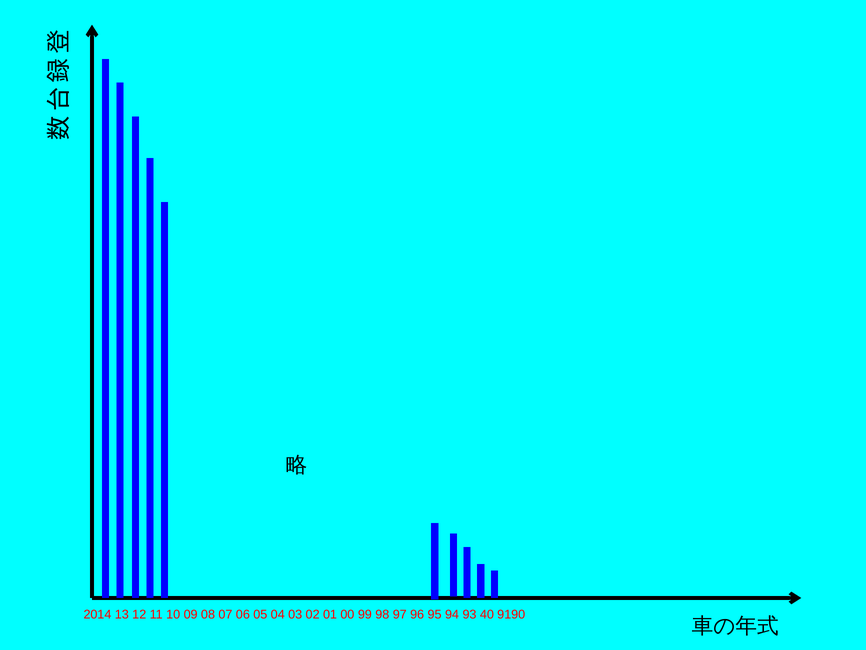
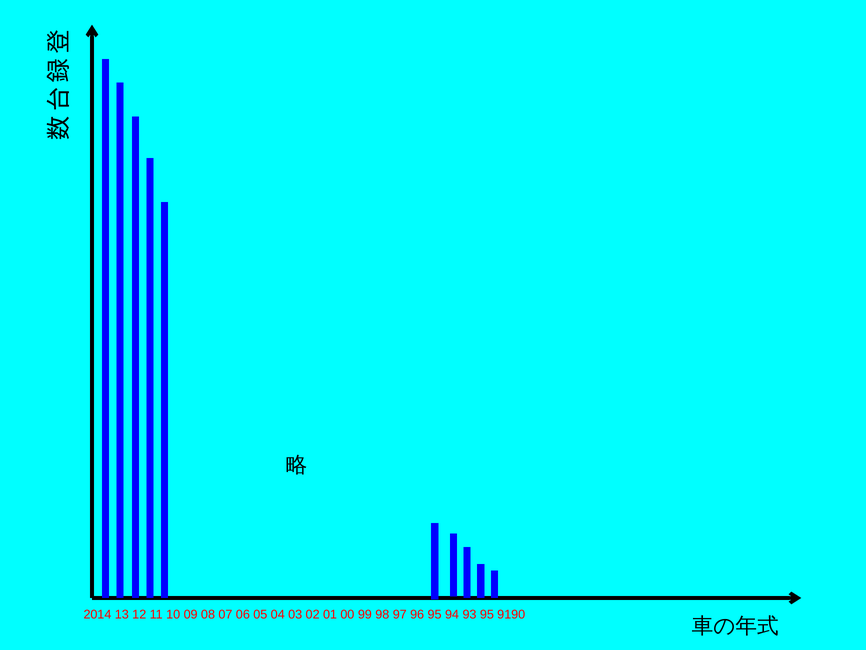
93 40: 40 -> 95 (487, 614)
